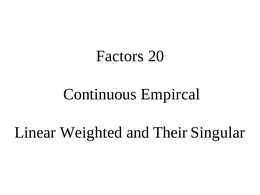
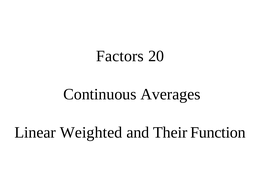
Empircal: Empircal -> Averages (170, 94)
Singular: Singular -> Function (218, 132)
